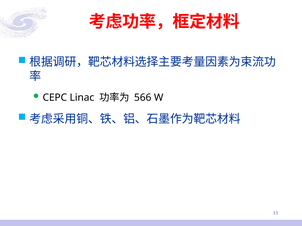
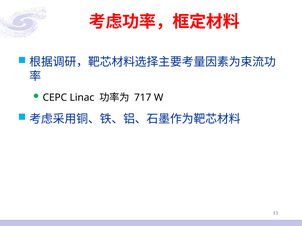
566: 566 -> 717 (143, 98)
